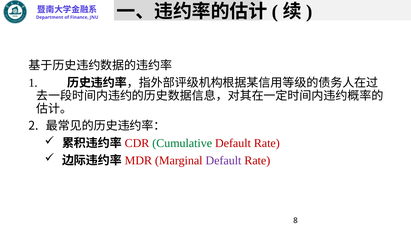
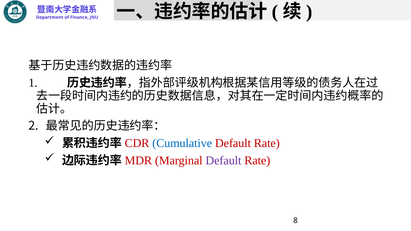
Cumulative colour: green -> blue (182, 143)
